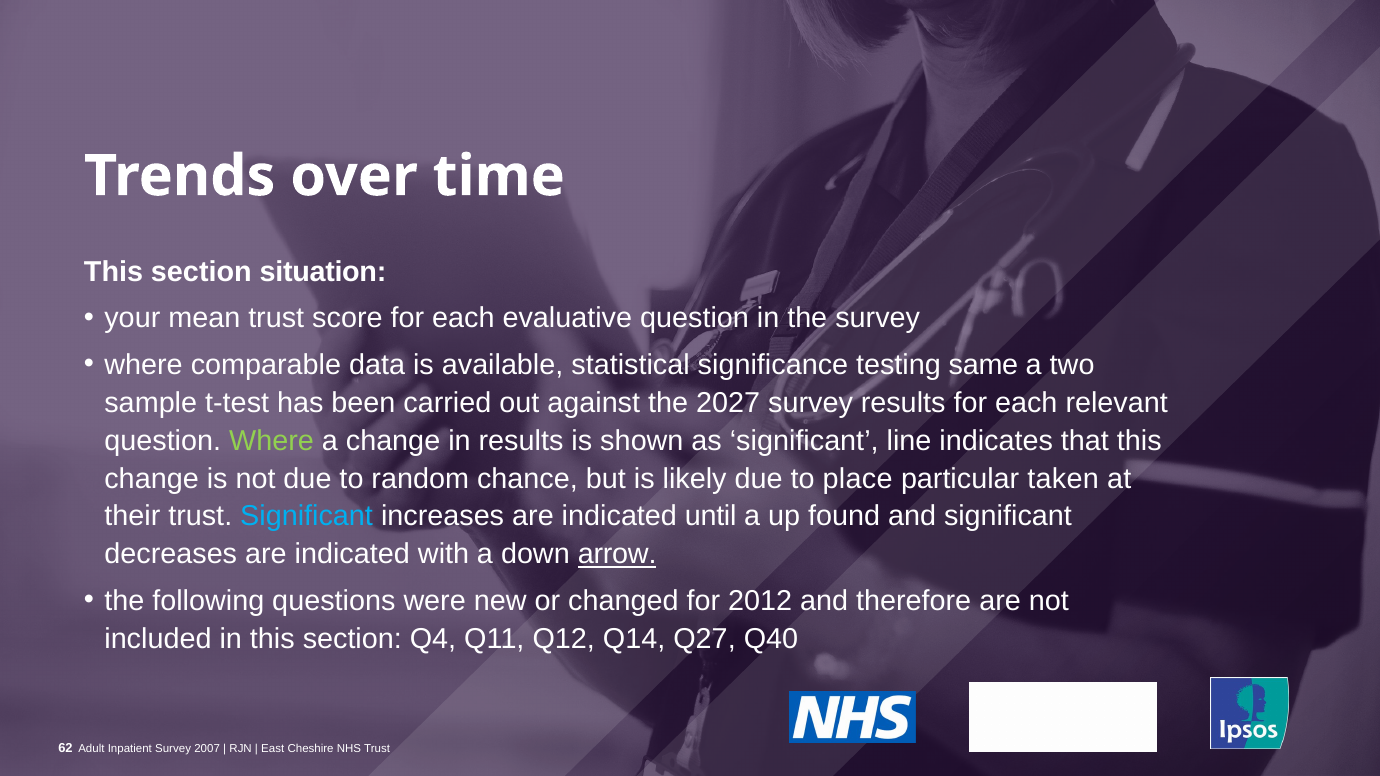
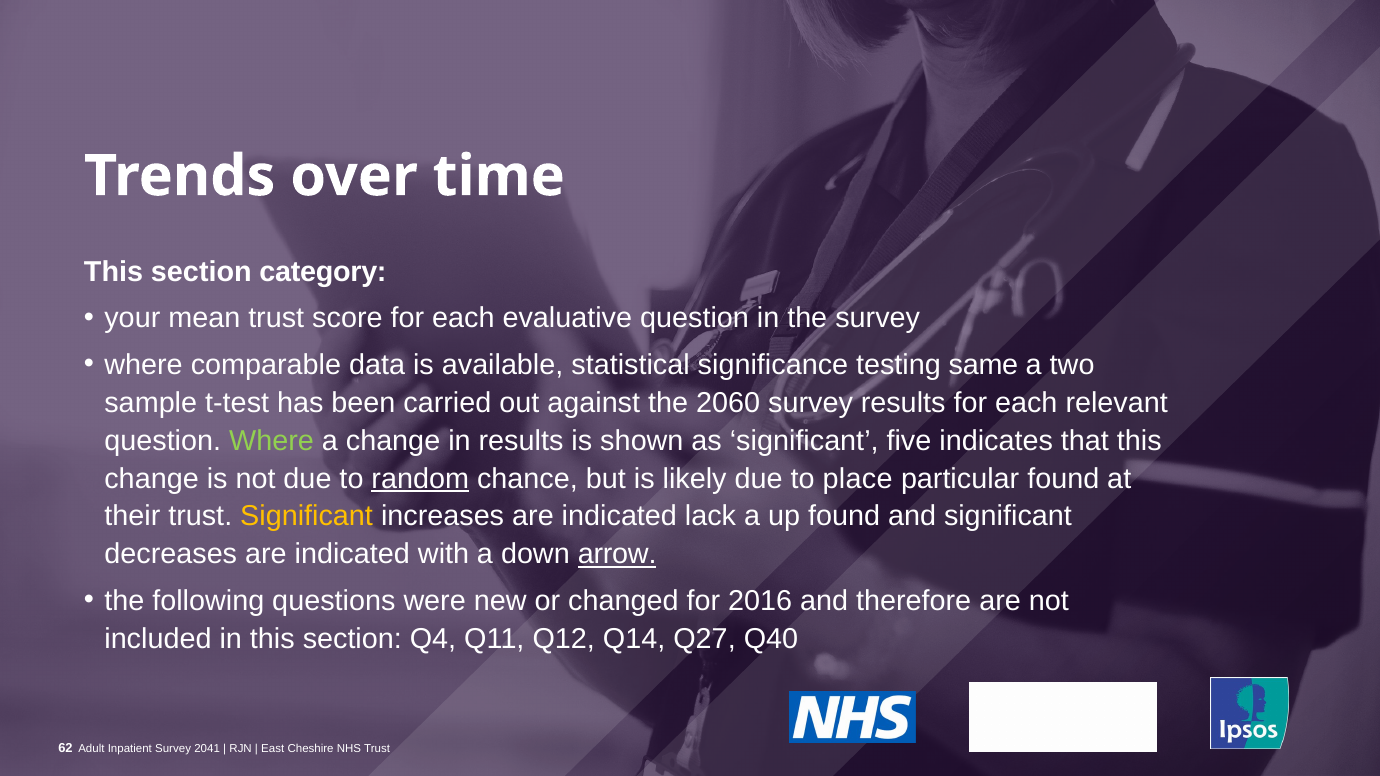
situation: situation -> category (323, 272)
2027: 2027 -> 2060 (728, 403)
line: line -> five (909, 441)
random underline: none -> present (420, 479)
particular taken: taken -> found (1063, 479)
Significant colour: light blue -> yellow (307, 517)
until: until -> lack (710, 517)
2012: 2012 -> 2016 (760, 601)
2007: 2007 -> 2041 (207, 749)
